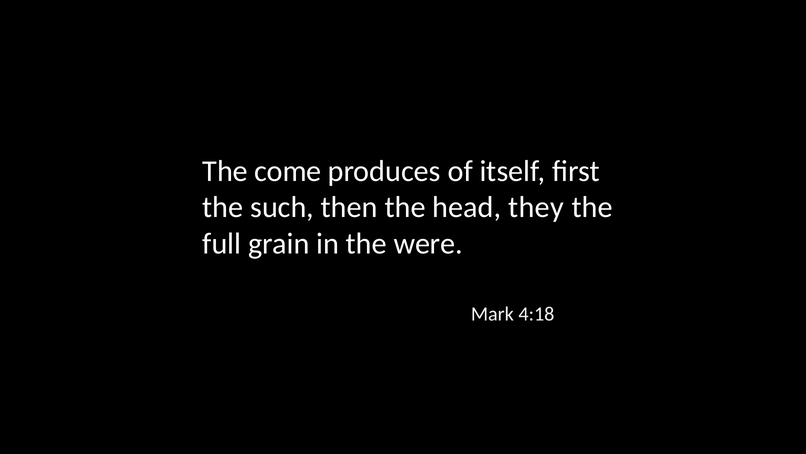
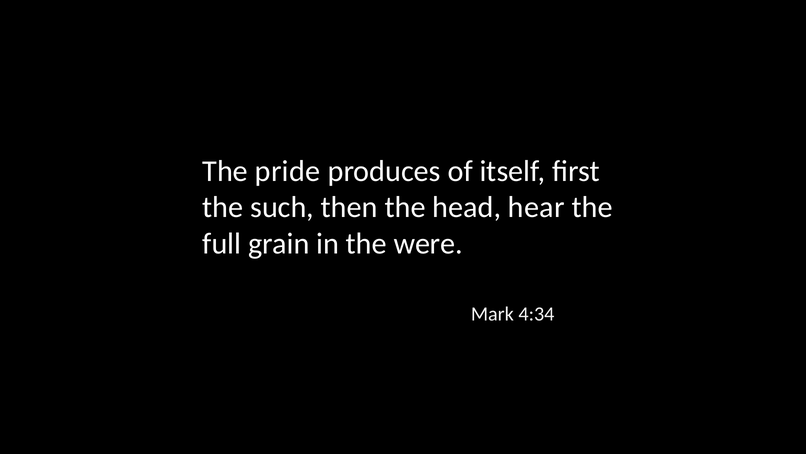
come: come -> pride (288, 171)
they: they -> hear (536, 207)
4:18: 4:18 -> 4:34 (536, 314)
